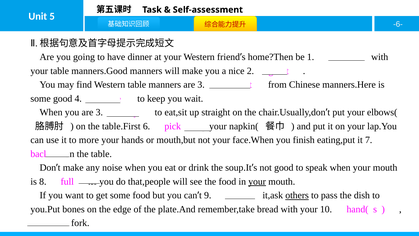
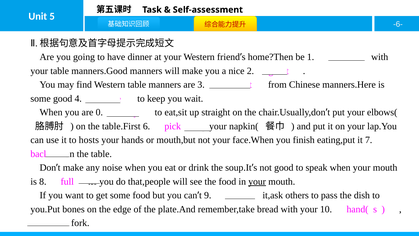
you are 3: 3 -> 0 (99, 112)
more: more -> hosts (89, 140)
others underline: present -> none (297, 195)
